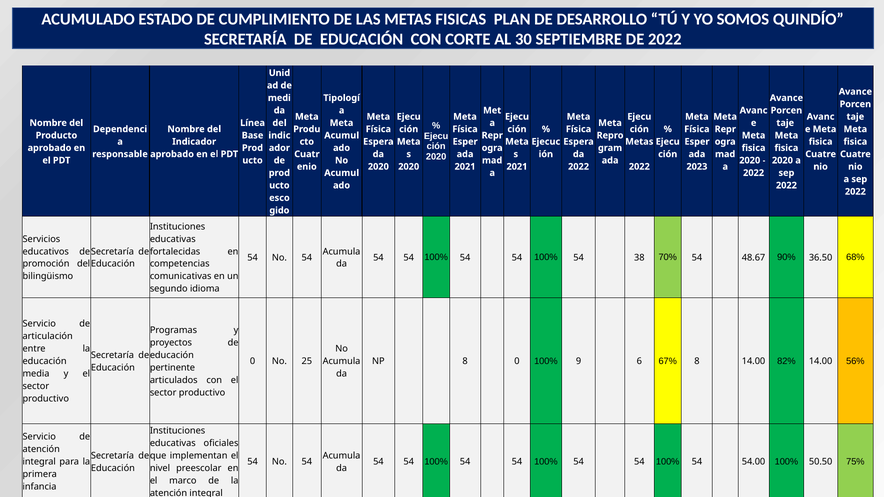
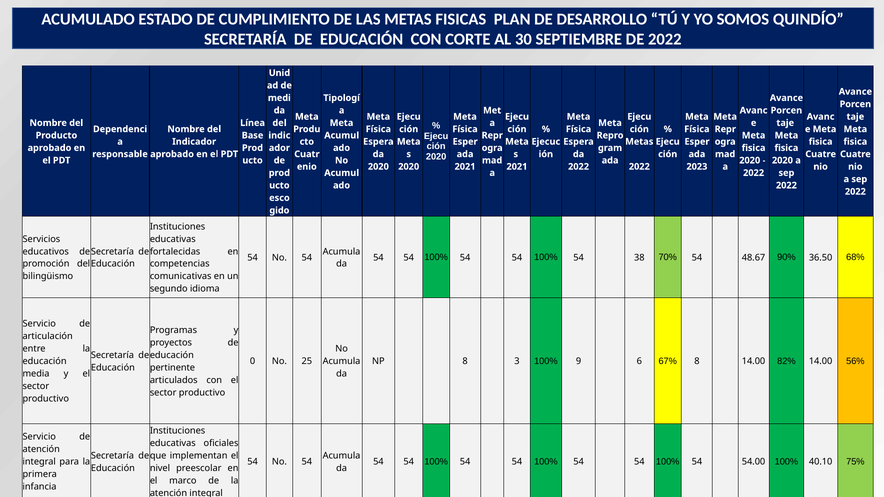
8 0: 0 -> 3 (517, 362)
50.50: 50.50 -> 40.10 (821, 462)
